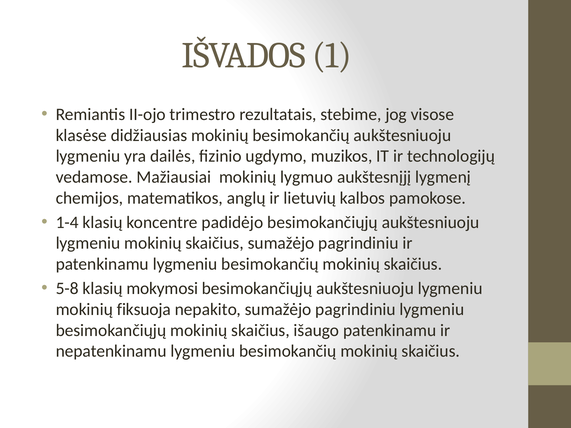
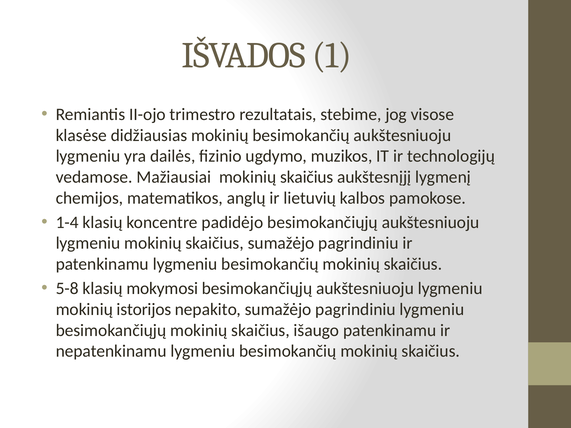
Mažiausiai mokinių lygmuo: lygmuo -> skaičius (307, 177)
fiksuoja: fiksuoja -> istorijos (144, 310)
